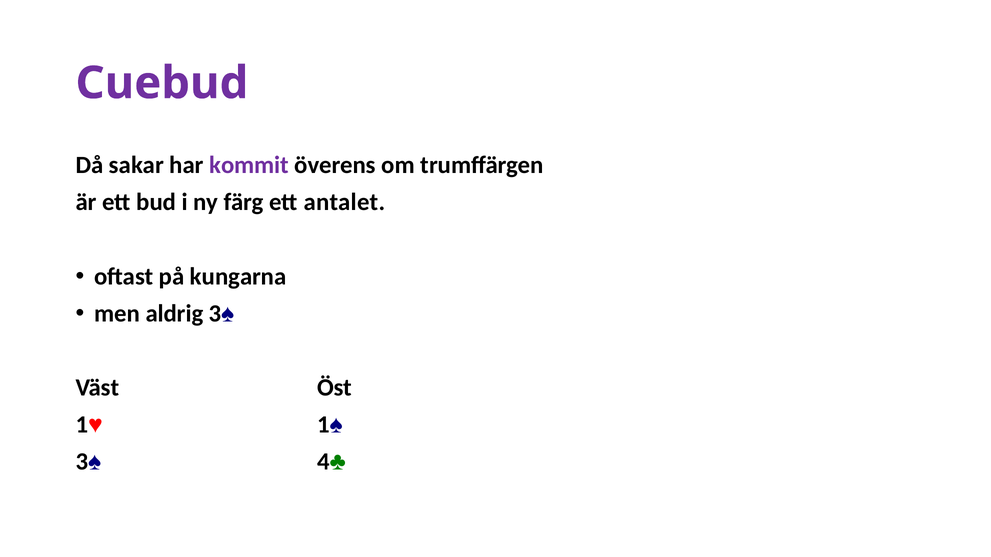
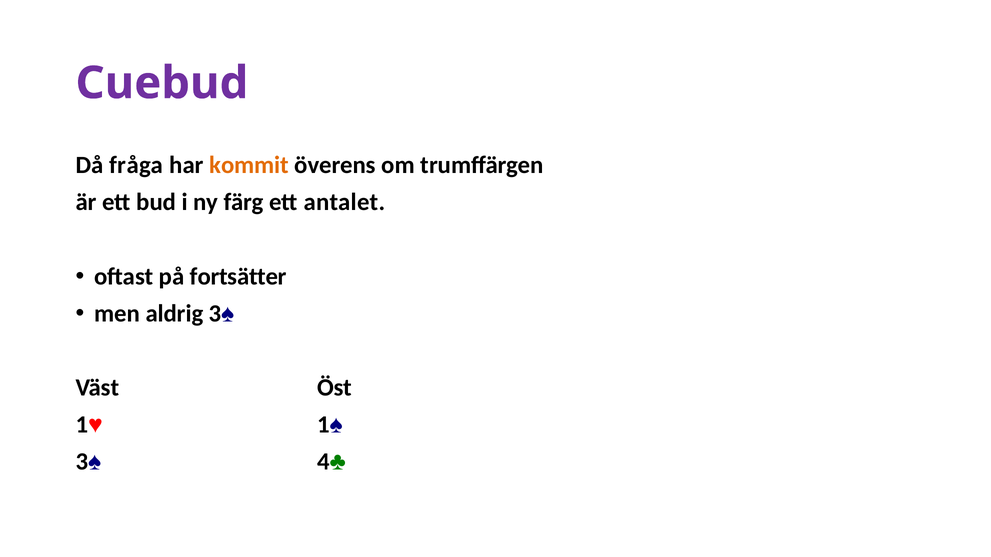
sakar: sakar -> fråga (136, 165)
kommit colour: purple -> orange (249, 165)
kungarna: kungarna -> fortsätter (238, 277)
